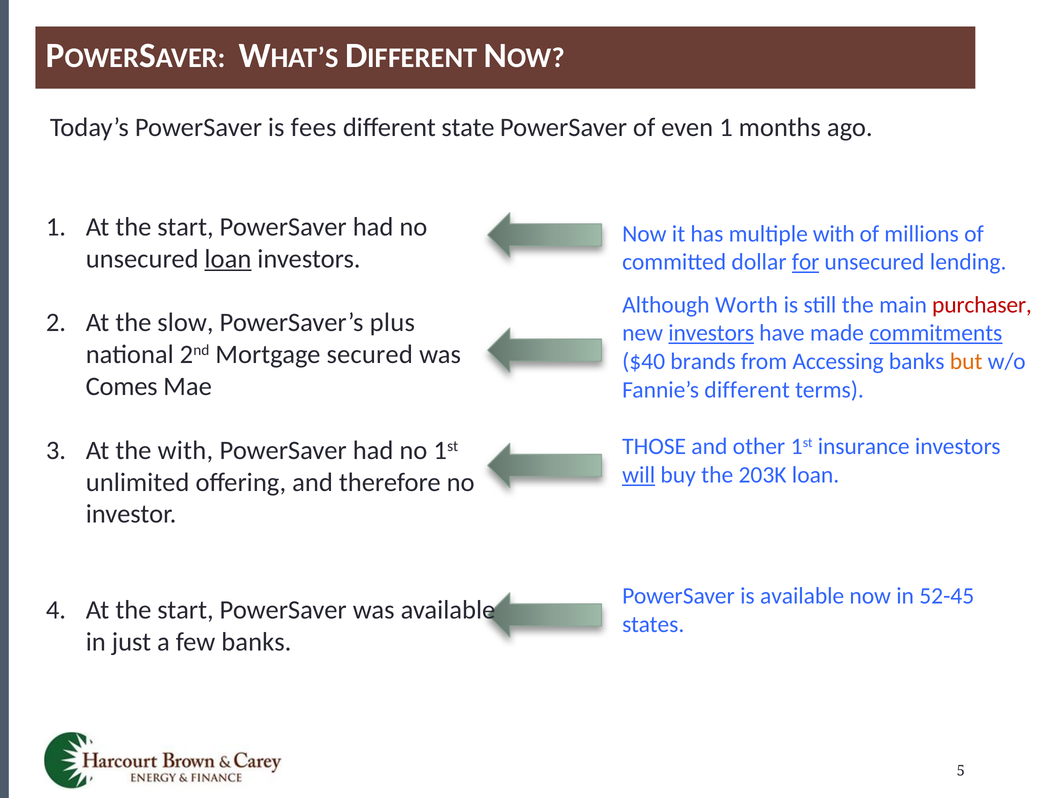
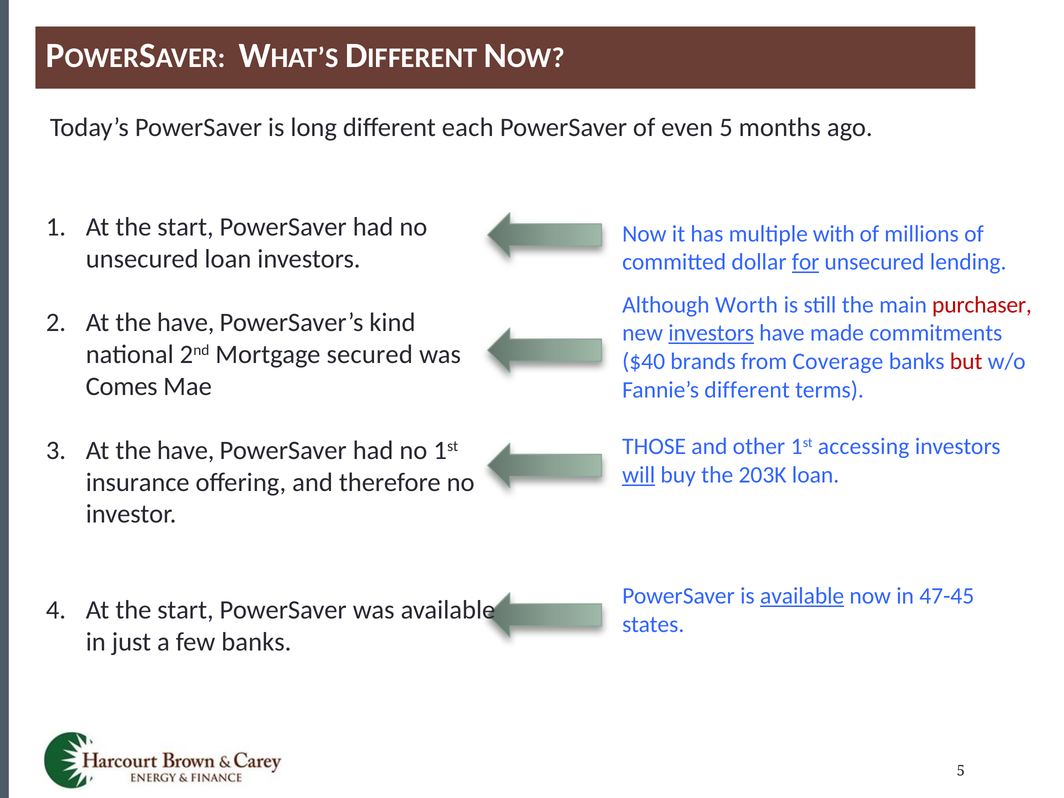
fees: fees -> long (314, 128)
state: state -> each (468, 128)
even 1: 1 -> 5 (726, 128)
loan underline: present -> none (228, 259)
slow: slow -> have (186, 323)
plus: plus -> kind (392, 323)
commitments underline: present -> none (936, 333)
Accessing: Accessing -> Coverage (838, 361)
but colour: orange -> red (966, 361)
insurance: insurance -> accessing (864, 447)
with: with -> have (186, 450)
unlimited: unlimited -> insurance (138, 482)
available underline: none -> present (802, 596)
52-45: 52-45 -> 47-45 (947, 596)
